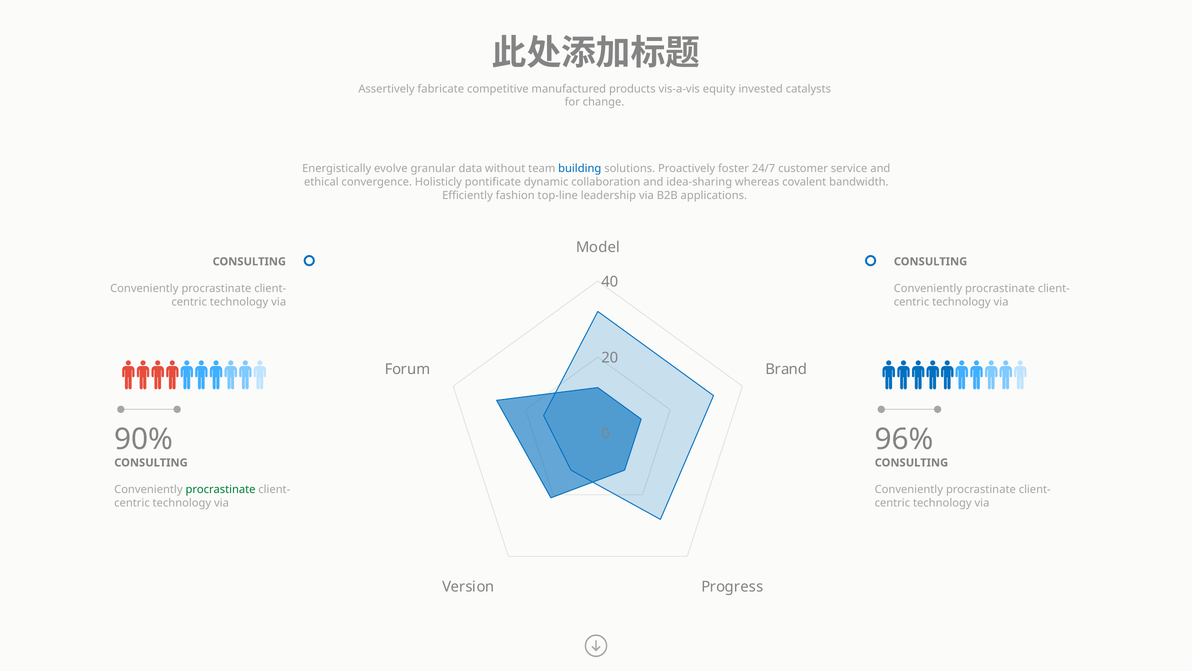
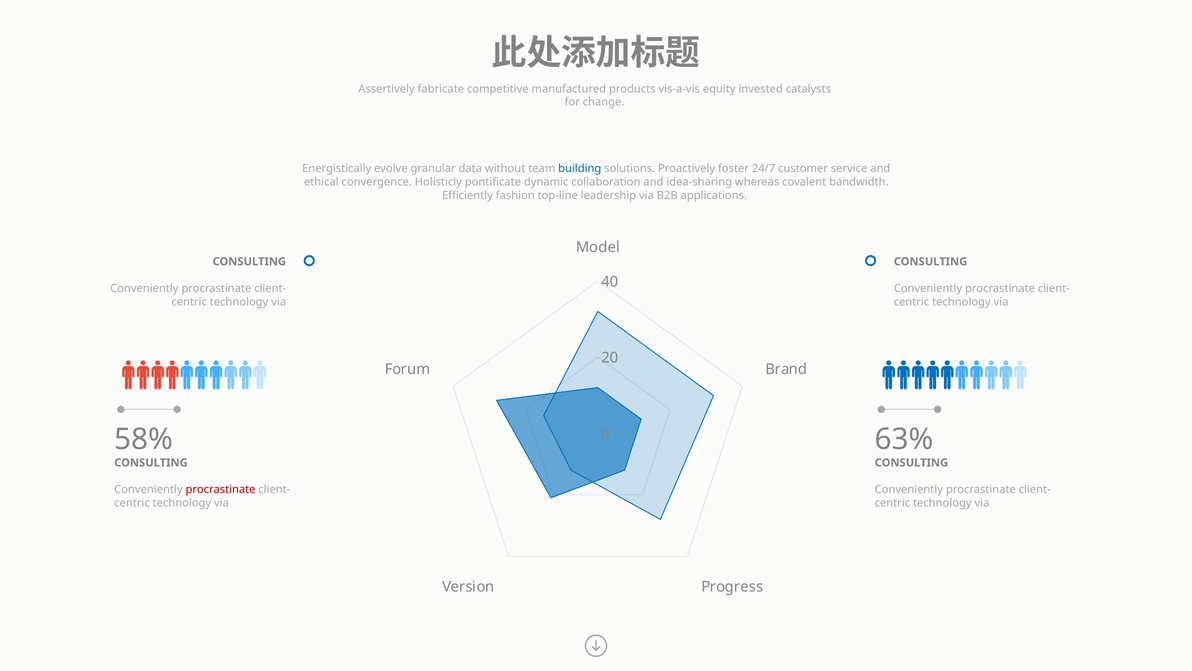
90%: 90% -> 58% (144, 439)
96%: 96% -> 63% (904, 439)
procrastinate colour: green -> red (221, 489)
